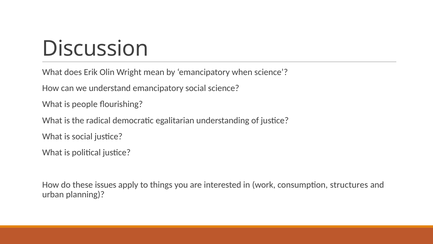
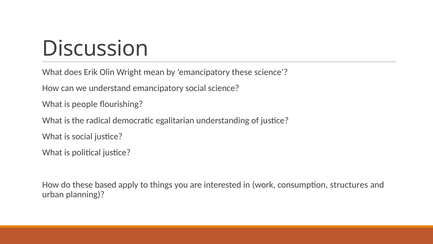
emancipatory when: when -> these (242, 72)
issues: issues -> based (106, 184)
